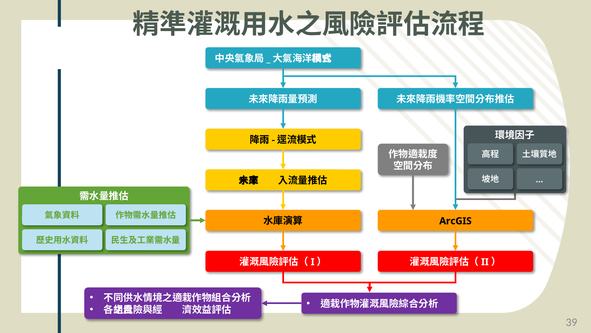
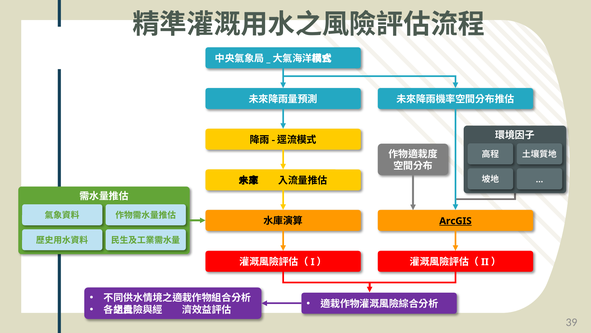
ArcGIS underline: none -> present (455, 221)
